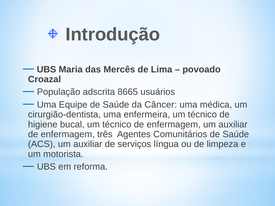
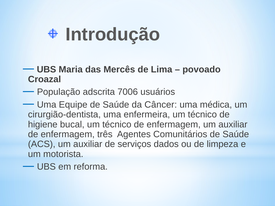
8665: 8665 -> 7006 (128, 92)
língua: língua -> dados (166, 144)
